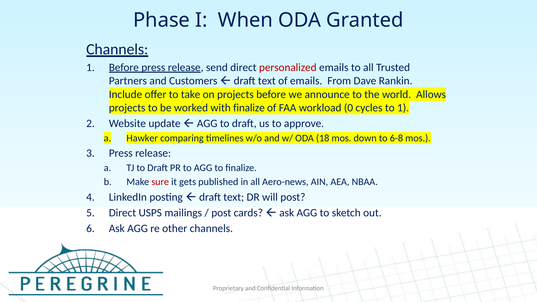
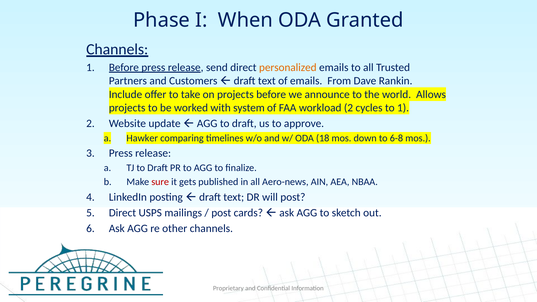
personalized colour: red -> orange (288, 67)
with finalize: finalize -> system (249, 108)
workload 0: 0 -> 2 (348, 108)
